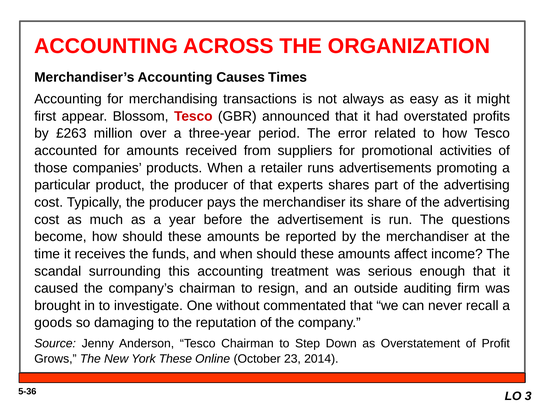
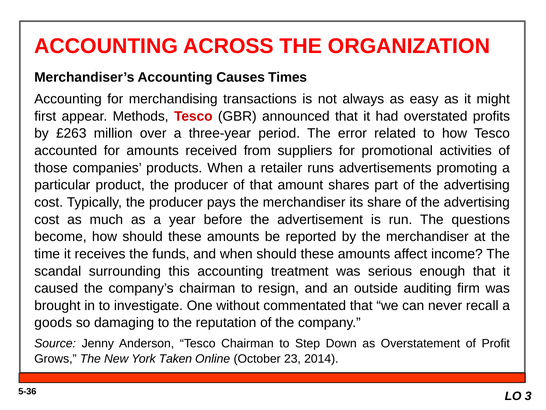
Blossom: Blossom -> Methods (141, 116)
experts: experts -> amount (300, 185)
York These: These -> Taken (175, 358)
